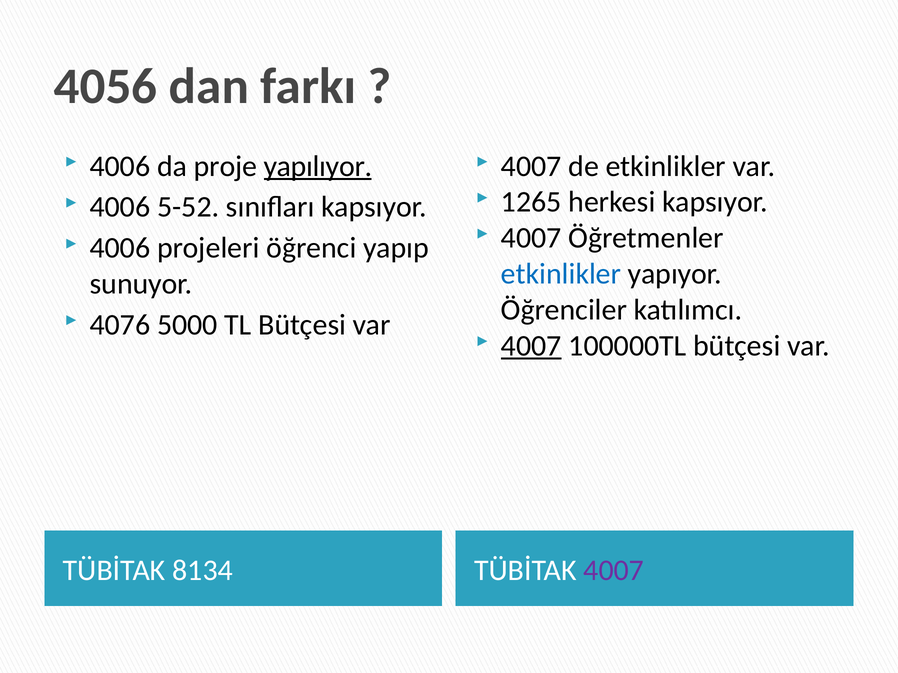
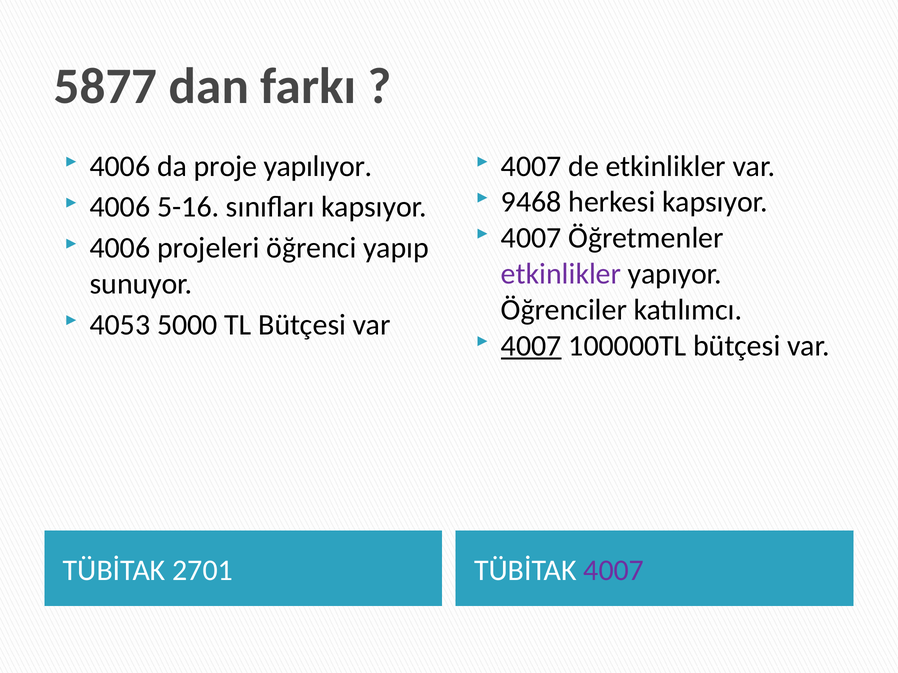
4056: 4056 -> 5877 (106, 86)
yapılıyor underline: present -> none (318, 166)
1265: 1265 -> 9468 (531, 202)
5-52: 5-52 -> 5-16 (188, 207)
etkinlikler colour: blue -> purple (561, 274)
4076: 4076 -> 4053 (120, 325)
8134: 8134 -> 2701 (203, 571)
